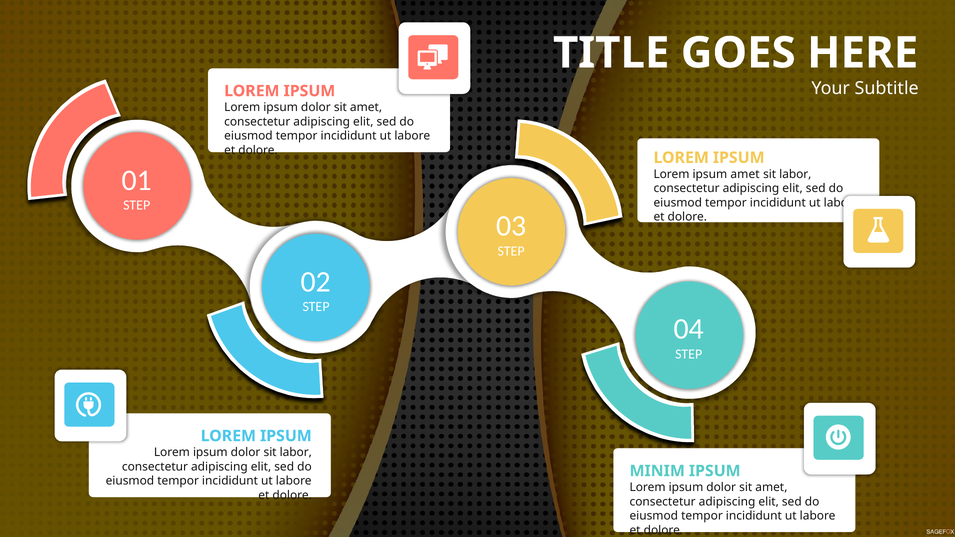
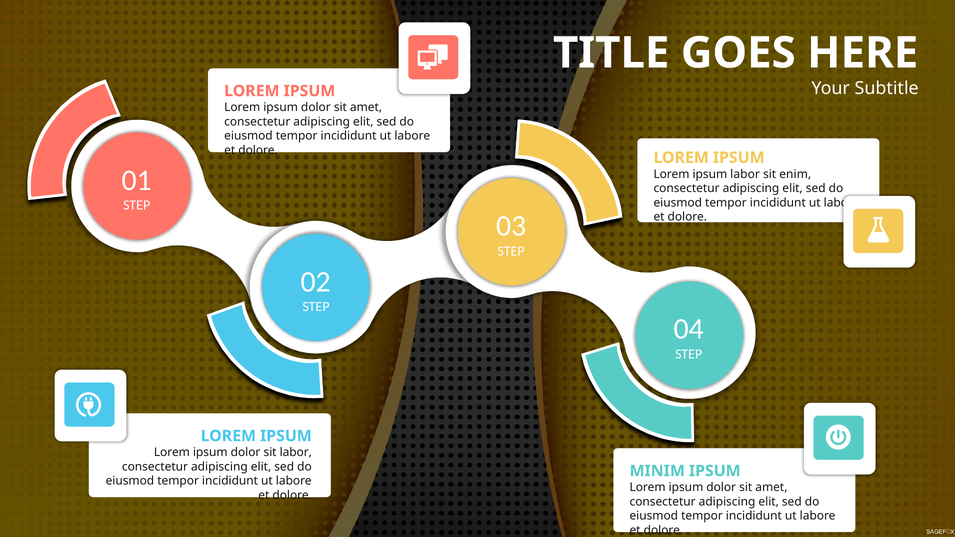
ipsum amet: amet -> labor (745, 174)
labor: labor -> enim (795, 174)
